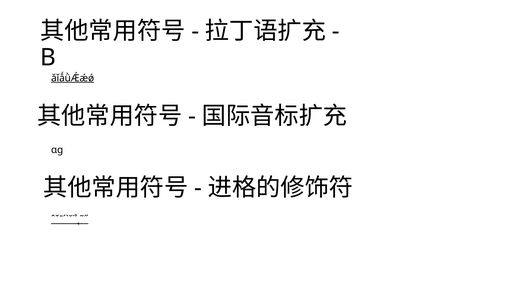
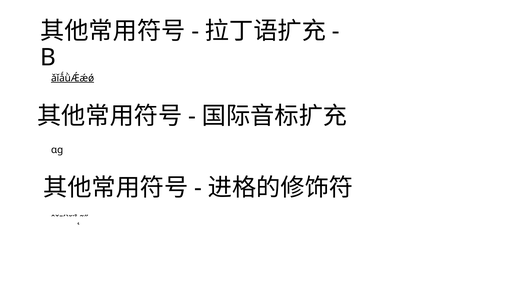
ˆˇˉˊˋ˘˙˚˛˜˝ underline: present -> none (70, 219)
